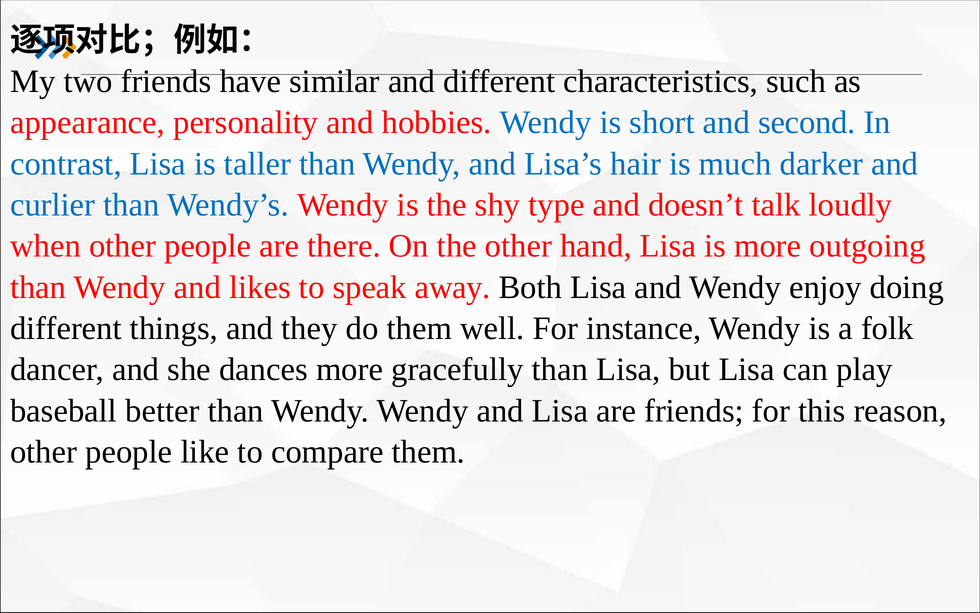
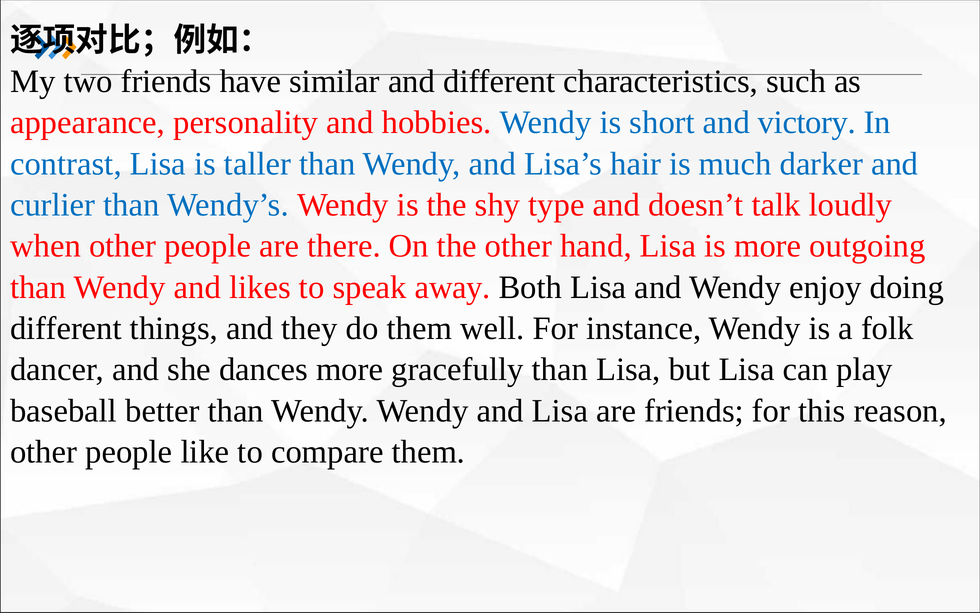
second: second -> victory (807, 123)
